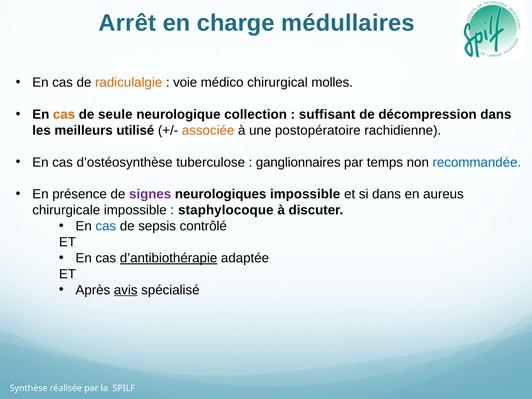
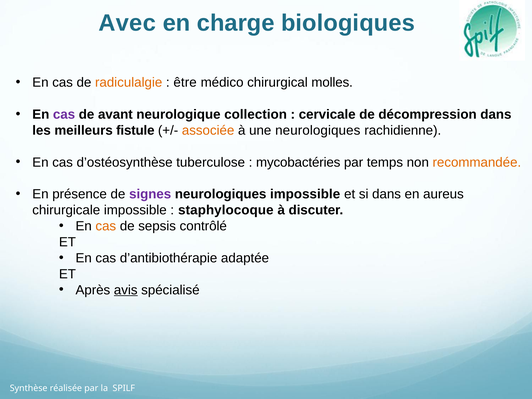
Arrêt: Arrêt -> Avec (127, 23)
médullaires: médullaires -> biologiques (348, 23)
voie: voie -> être (185, 82)
cas colour: orange -> purple (64, 114)
seule: seule -> avant (115, 114)
suffisant: suffisant -> cervicale (327, 114)
utilisé: utilisé -> fistule (135, 130)
une postopératoire: postopératoire -> neurologiques (318, 130)
ganglionnaires: ganglionnaires -> mycobactéries (298, 162)
recommandée colour: blue -> orange (477, 162)
cas colour: blue -> orange (106, 226)
d’antibiothérapie underline: present -> none (169, 258)
